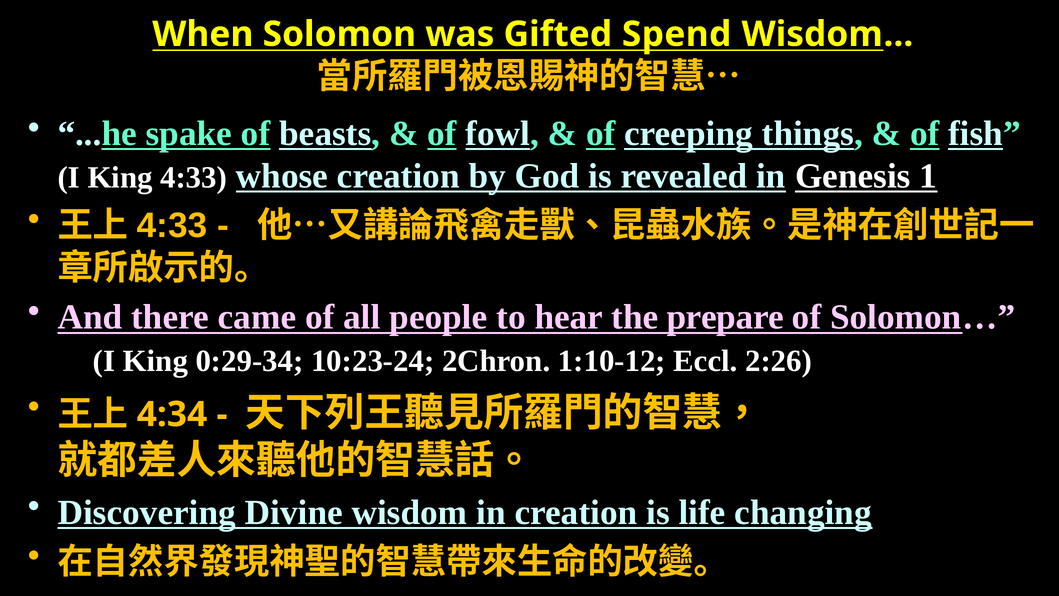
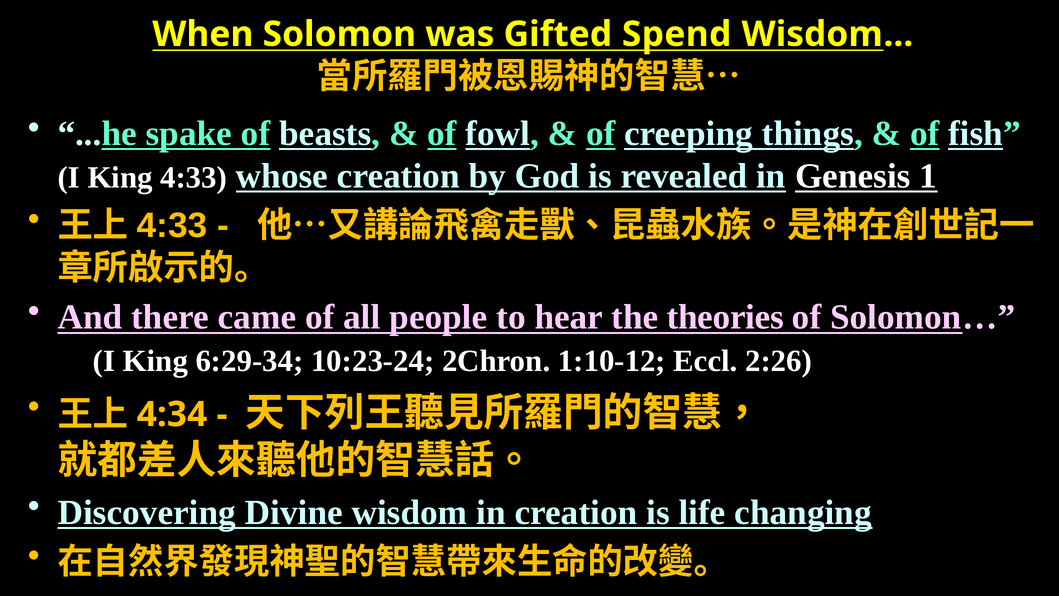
prepare: prepare -> theories (725, 317)
0:29-34: 0:29-34 -> 6:29-34 (250, 361)
